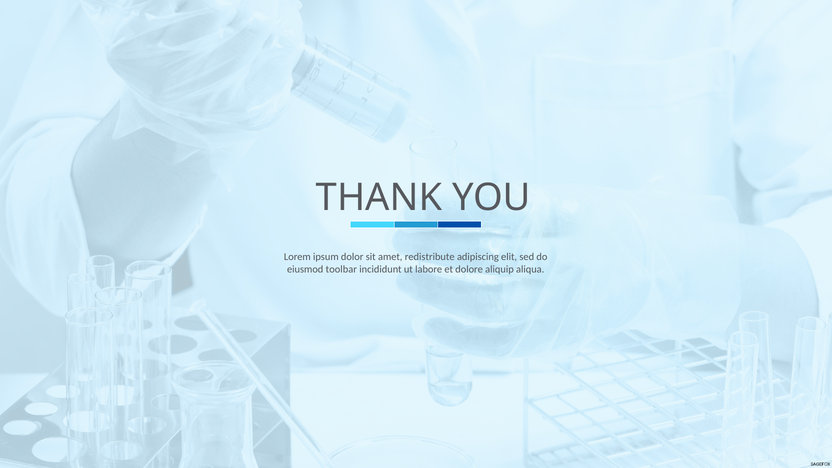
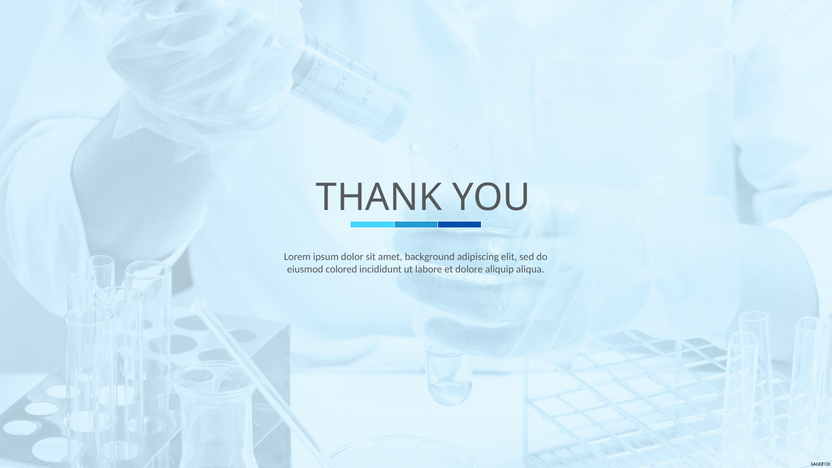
redistribute: redistribute -> background (430, 257)
toolbar: toolbar -> colored (341, 269)
